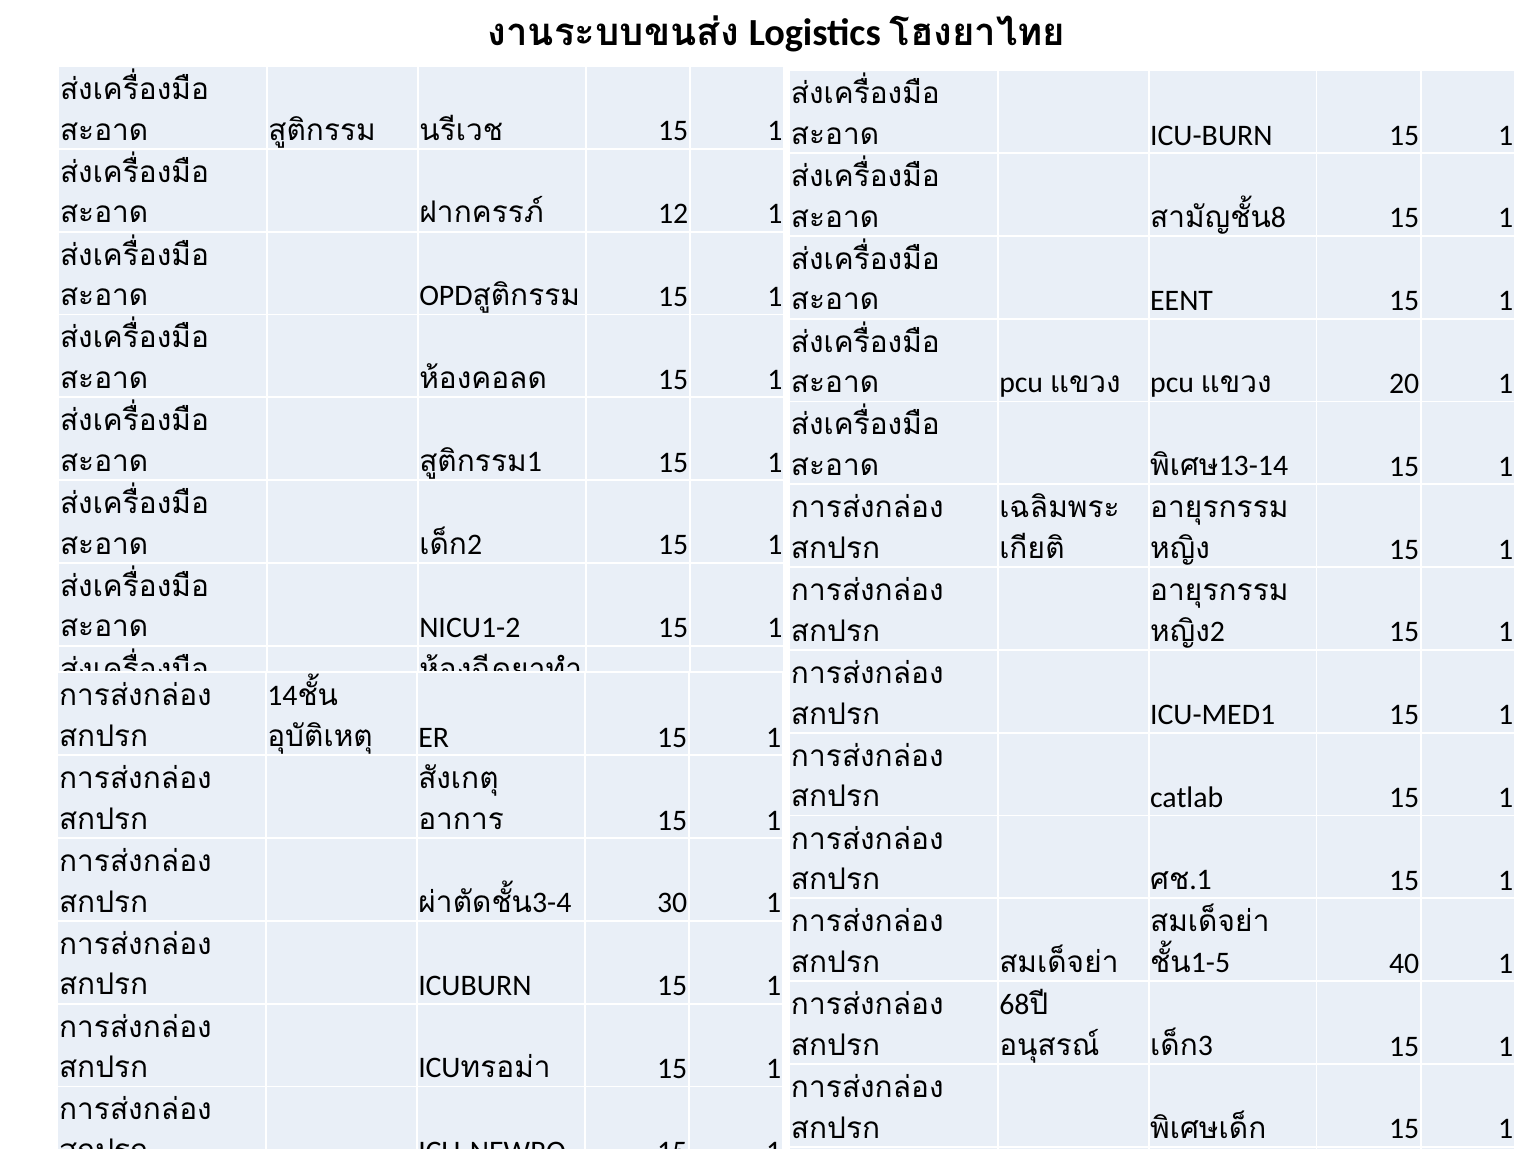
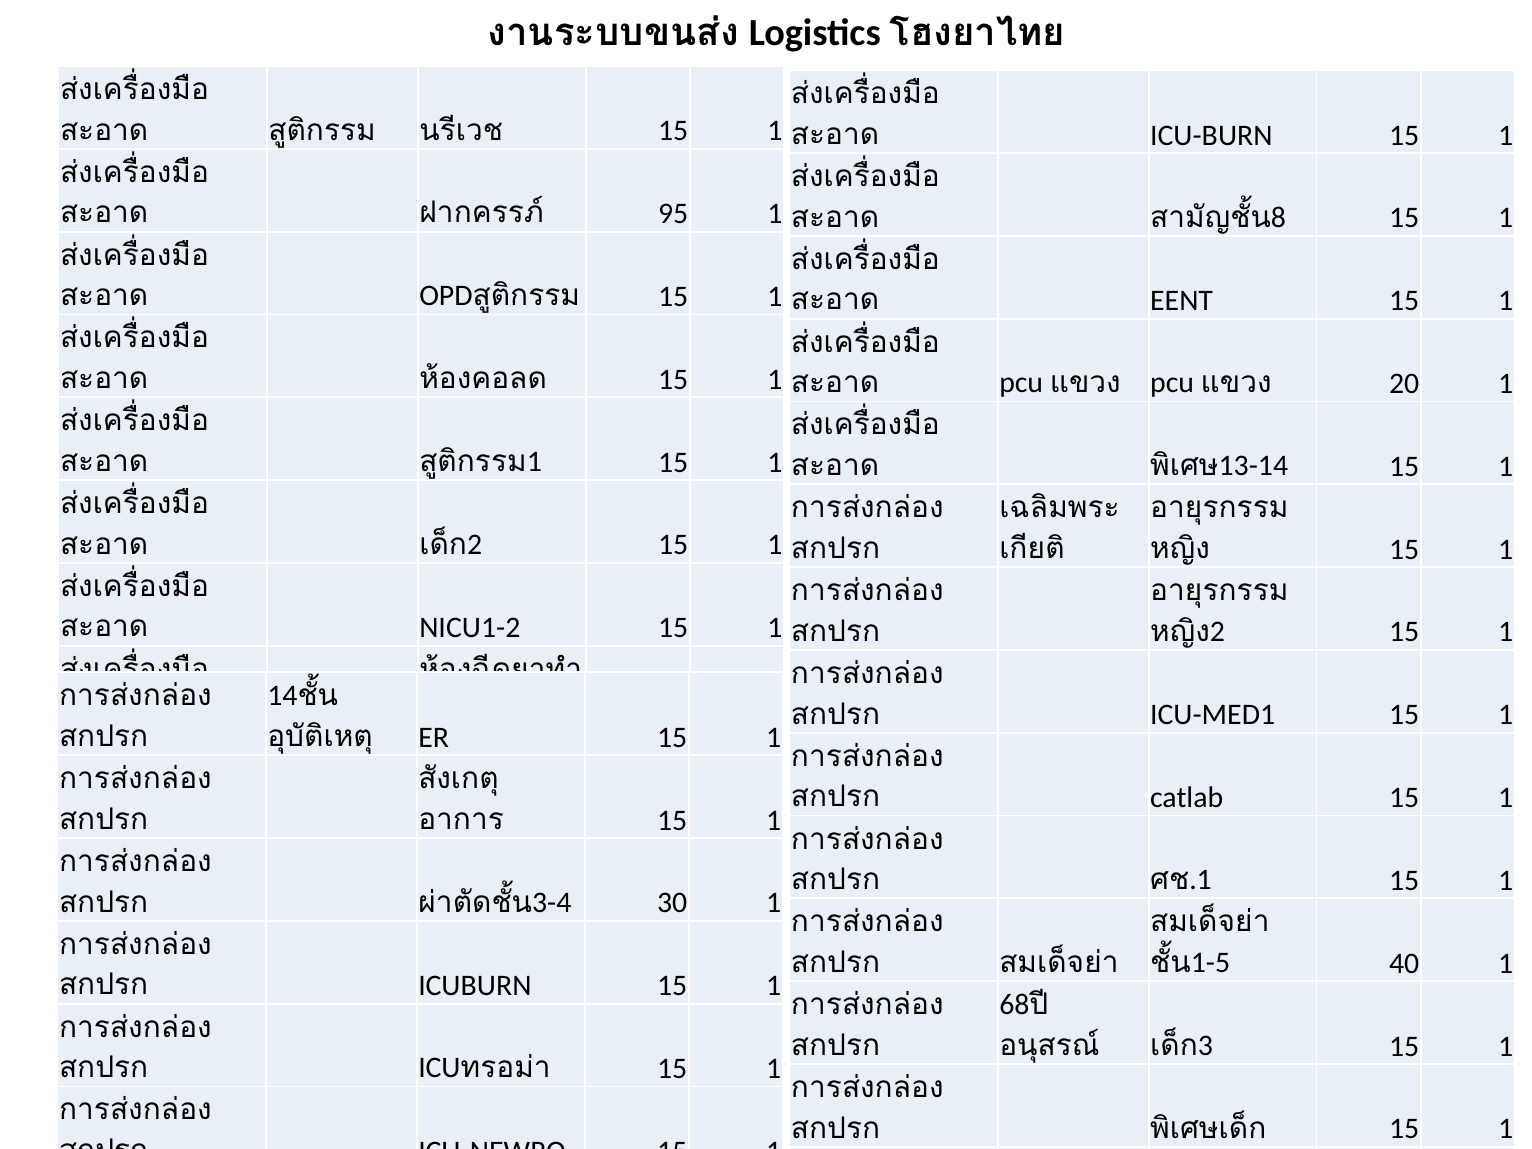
12: 12 -> 95 (673, 214)
